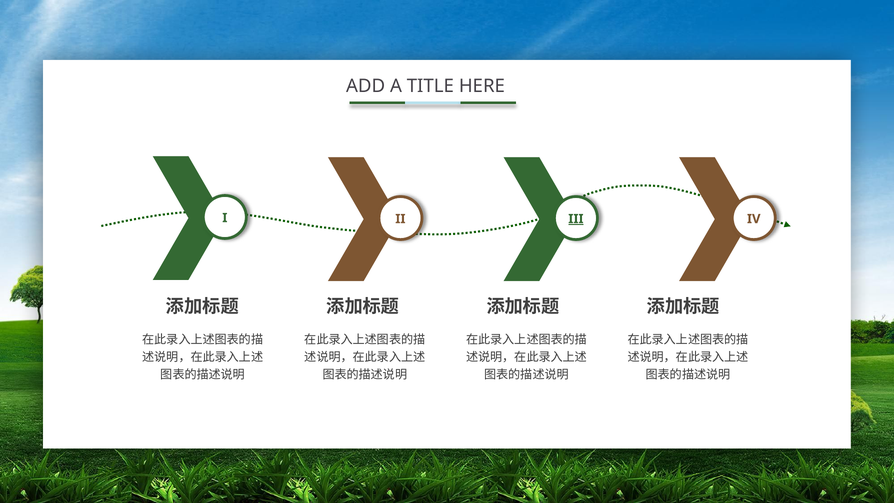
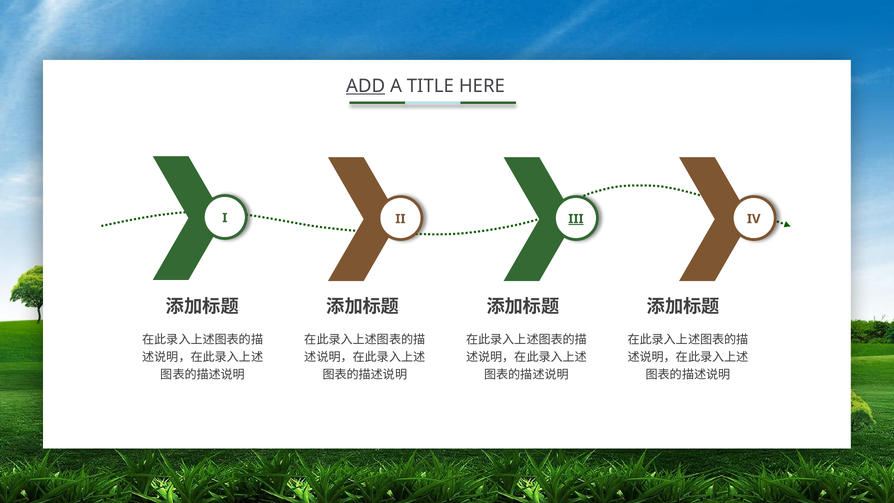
ADD underline: none -> present (366, 86)
